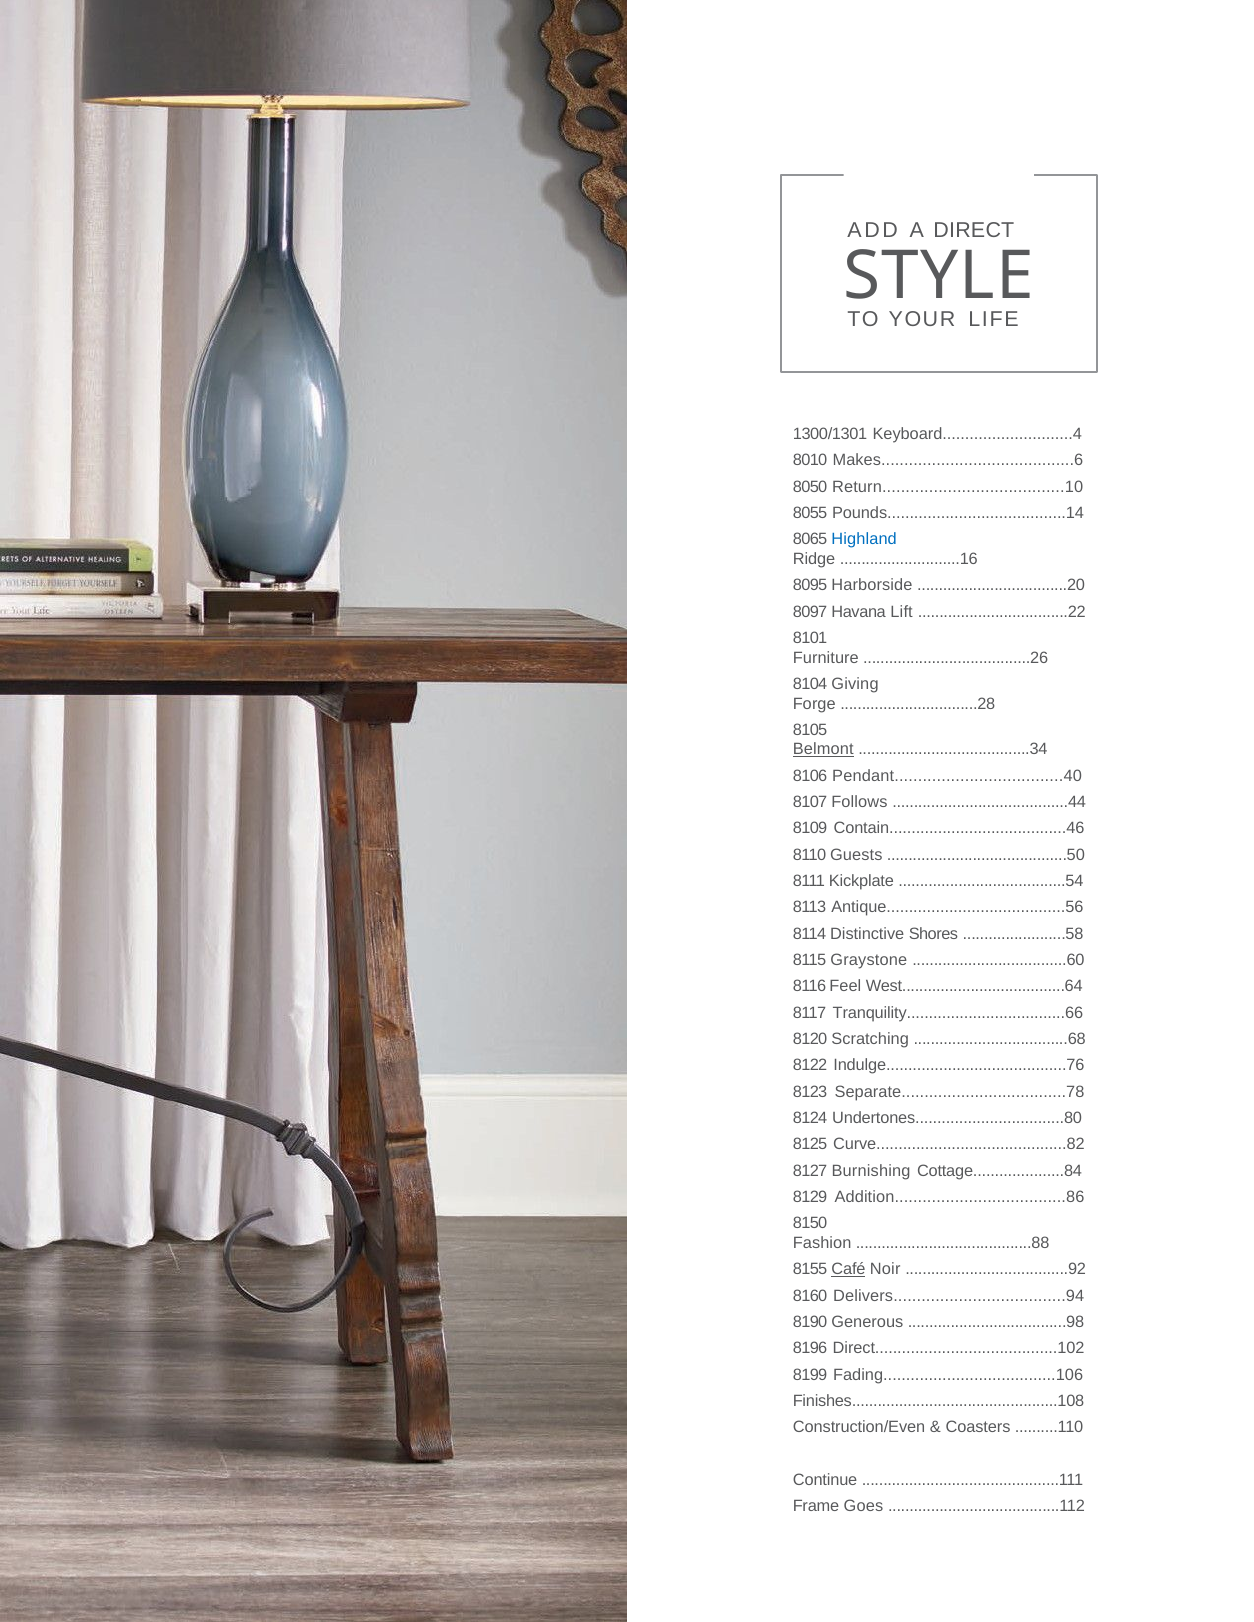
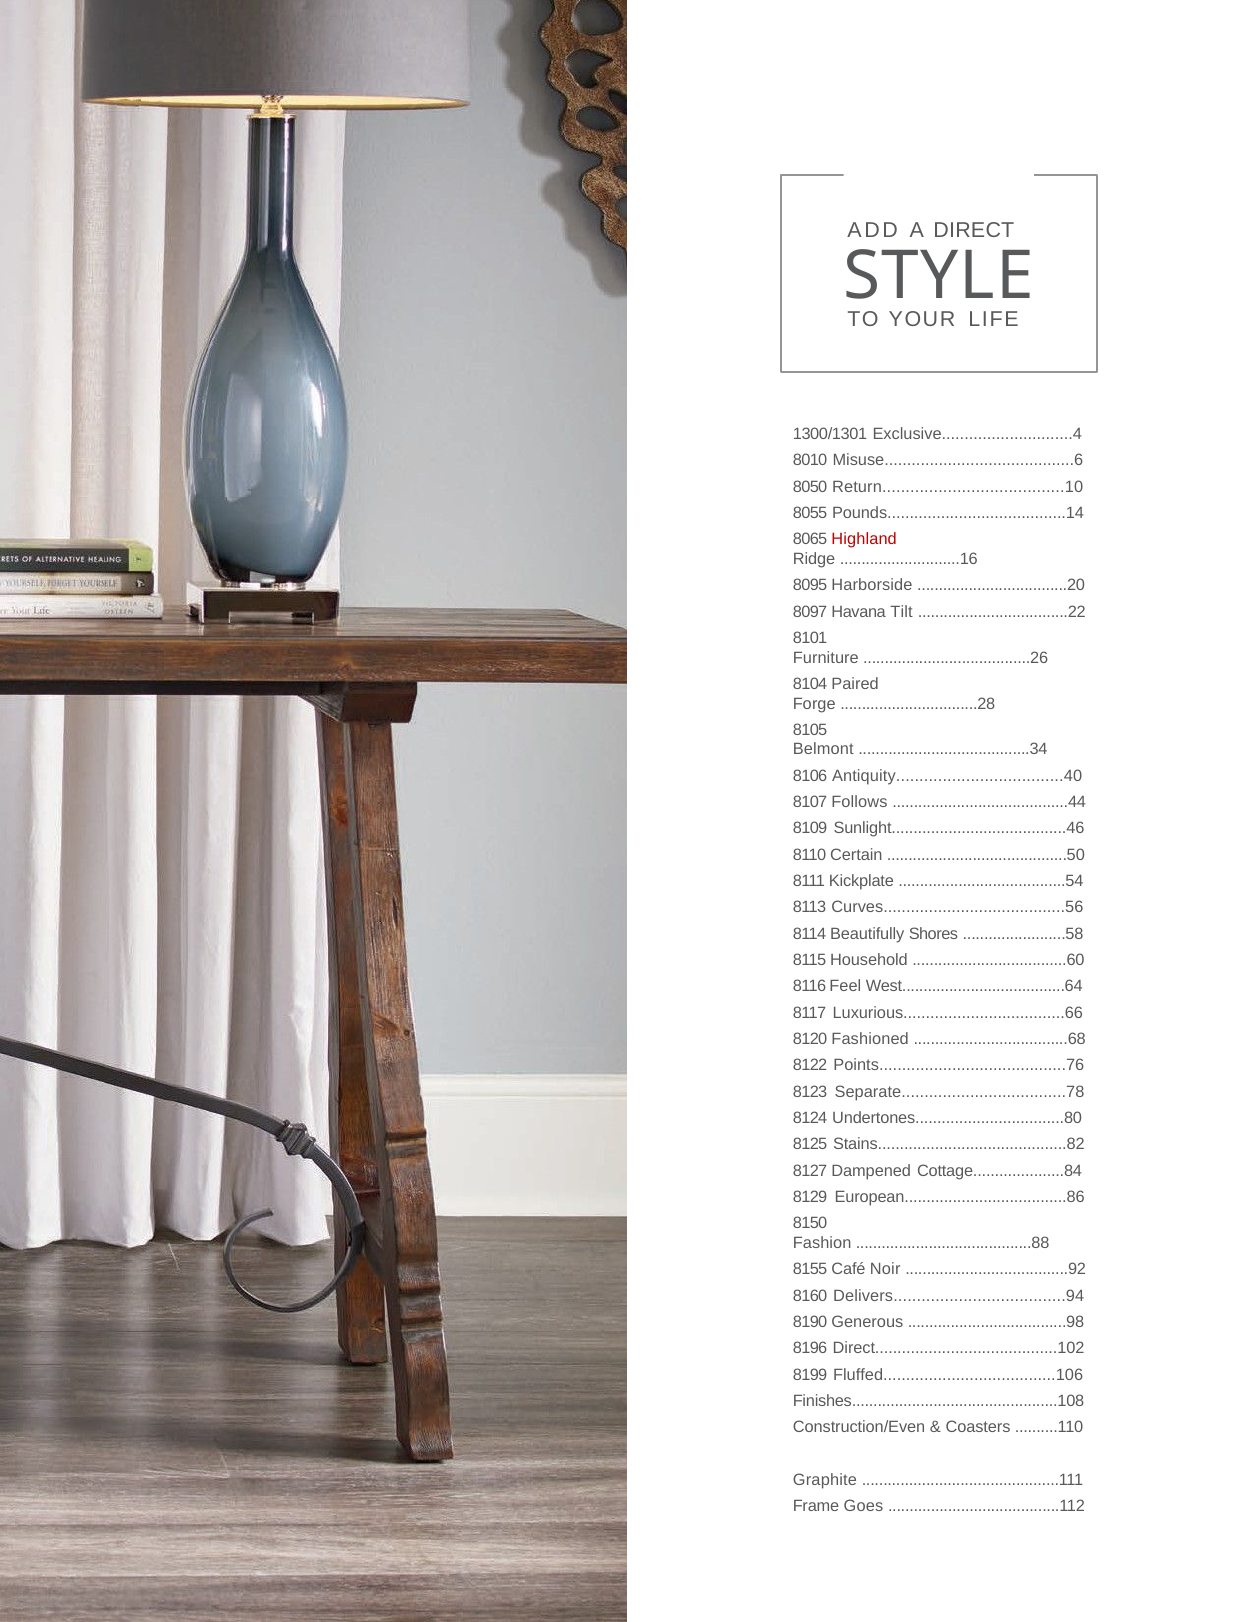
Keyboard.............................4: Keyboard.............................4 -> Exclusive.............................4 (977, 434)
Makes..........................................6: Makes..........................................6 -> Misuse..........................................6 (958, 461)
Highland colour: blue -> red (864, 540)
Lift: Lift -> Tilt (902, 612)
Giving: Giving -> Paired (855, 684)
Belmont underline: present -> none (823, 750)
Pendant....................................40: Pendant....................................40 -> Antiquity....................................40 (957, 776)
Contain........................................46: Contain........................................46 -> Sunlight........................................46 (959, 829)
Guests: Guests -> Certain (856, 855)
Antique........................................56: Antique........................................56 -> Curves........................................56 (957, 908)
Distinctive: Distinctive -> Beautifully (867, 934)
Graystone: Graystone -> Household (869, 961)
Tranquility....................................66: Tranquility....................................66 -> Luxurious....................................66 (958, 1013)
Scratching: Scratching -> Fashioned (870, 1040)
Indulge.........................................76: Indulge.........................................76 -> Points.........................................76 (959, 1066)
Curve...........................................82: Curve...........................................82 -> Stains...........................................82 (959, 1145)
Burnishing: Burnishing -> Dampened (871, 1171)
Addition.....................................86: Addition.....................................86 -> European.....................................86 (960, 1198)
Café underline: present -> none (848, 1270)
Fading......................................106: Fading......................................106 -> Fluffed......................................106 (958, 1375)
Continue: Continue -> Graphite (825, 1481)
